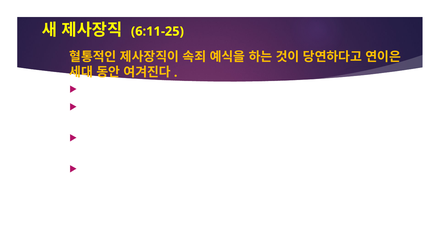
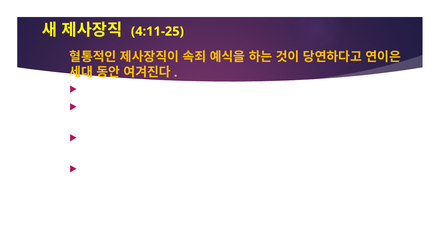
6:11-25: 6:11-25 -> 4:11-25 (157, 31)
